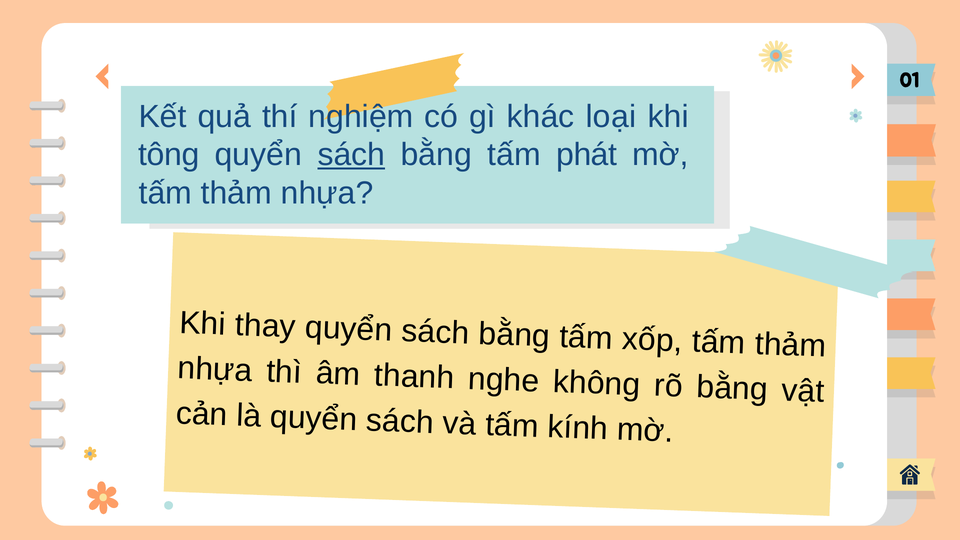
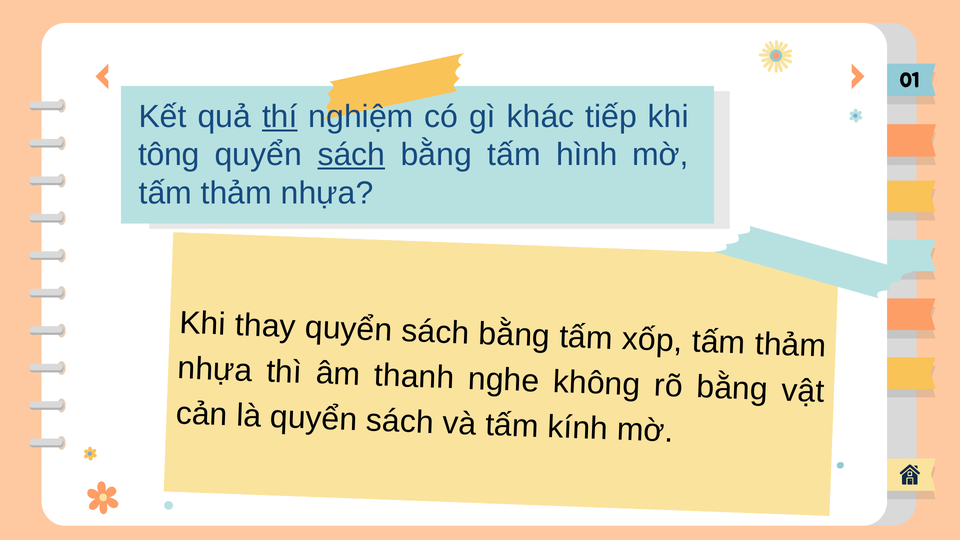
thí underline: none -> present (280, 117)
loại: loại -> tiếp (611, 117)
phát: phát -> hình (587, 155)
